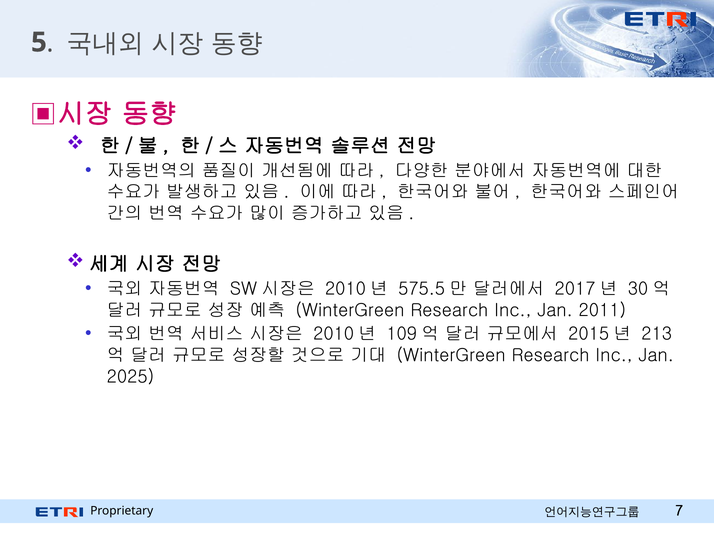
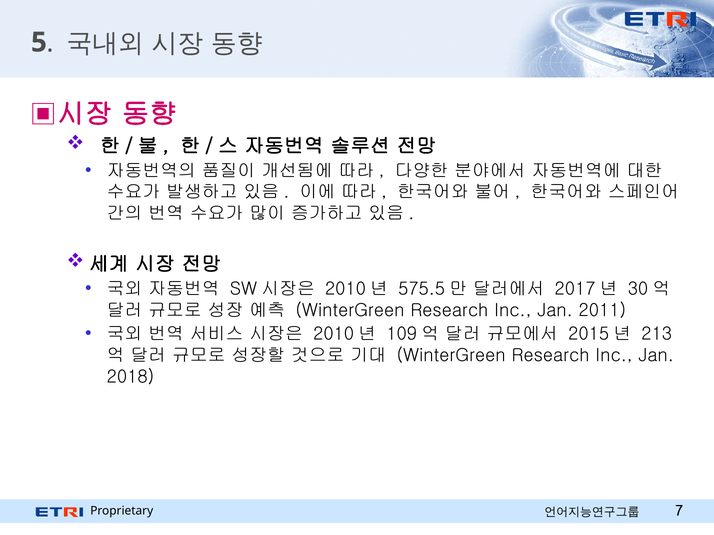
2025: 2025 -> 2018 (131, 377)
